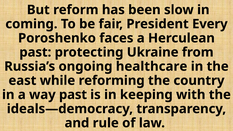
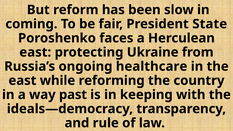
Every: Every -> State (210, 24)
past: past -> east (35, 52)
